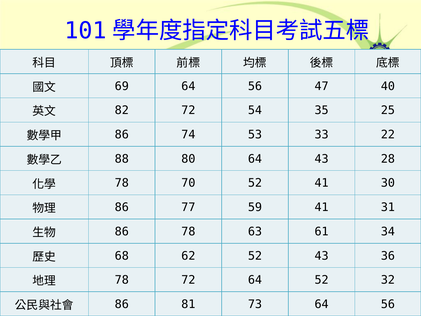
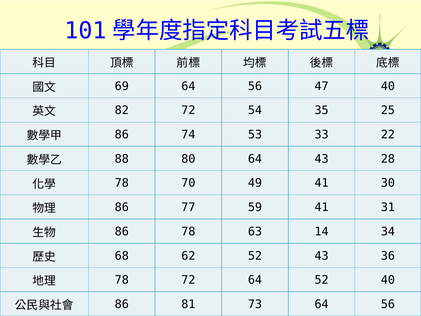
70 52: 52 -> 49 (255, 183)
61: 61 -> 14 (322, 231)
52 32: 32 -> 40 (388, 280)
